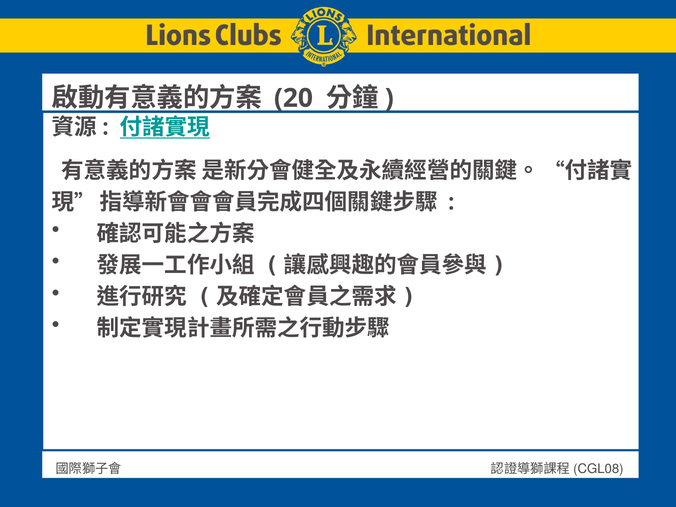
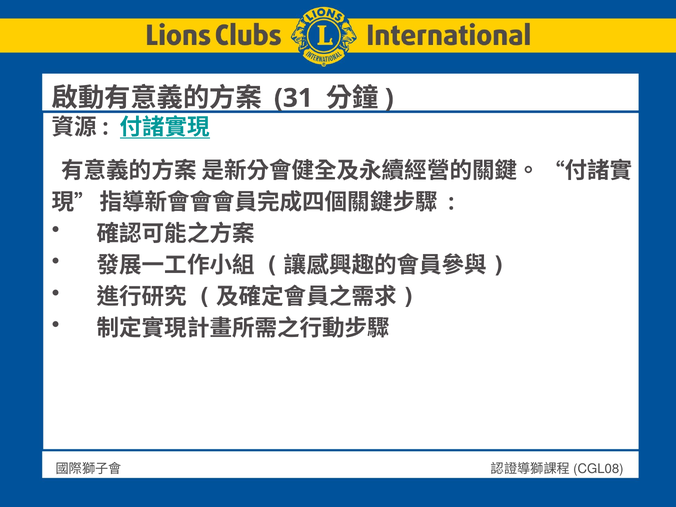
20: 20 -> 31 (293, 98)
